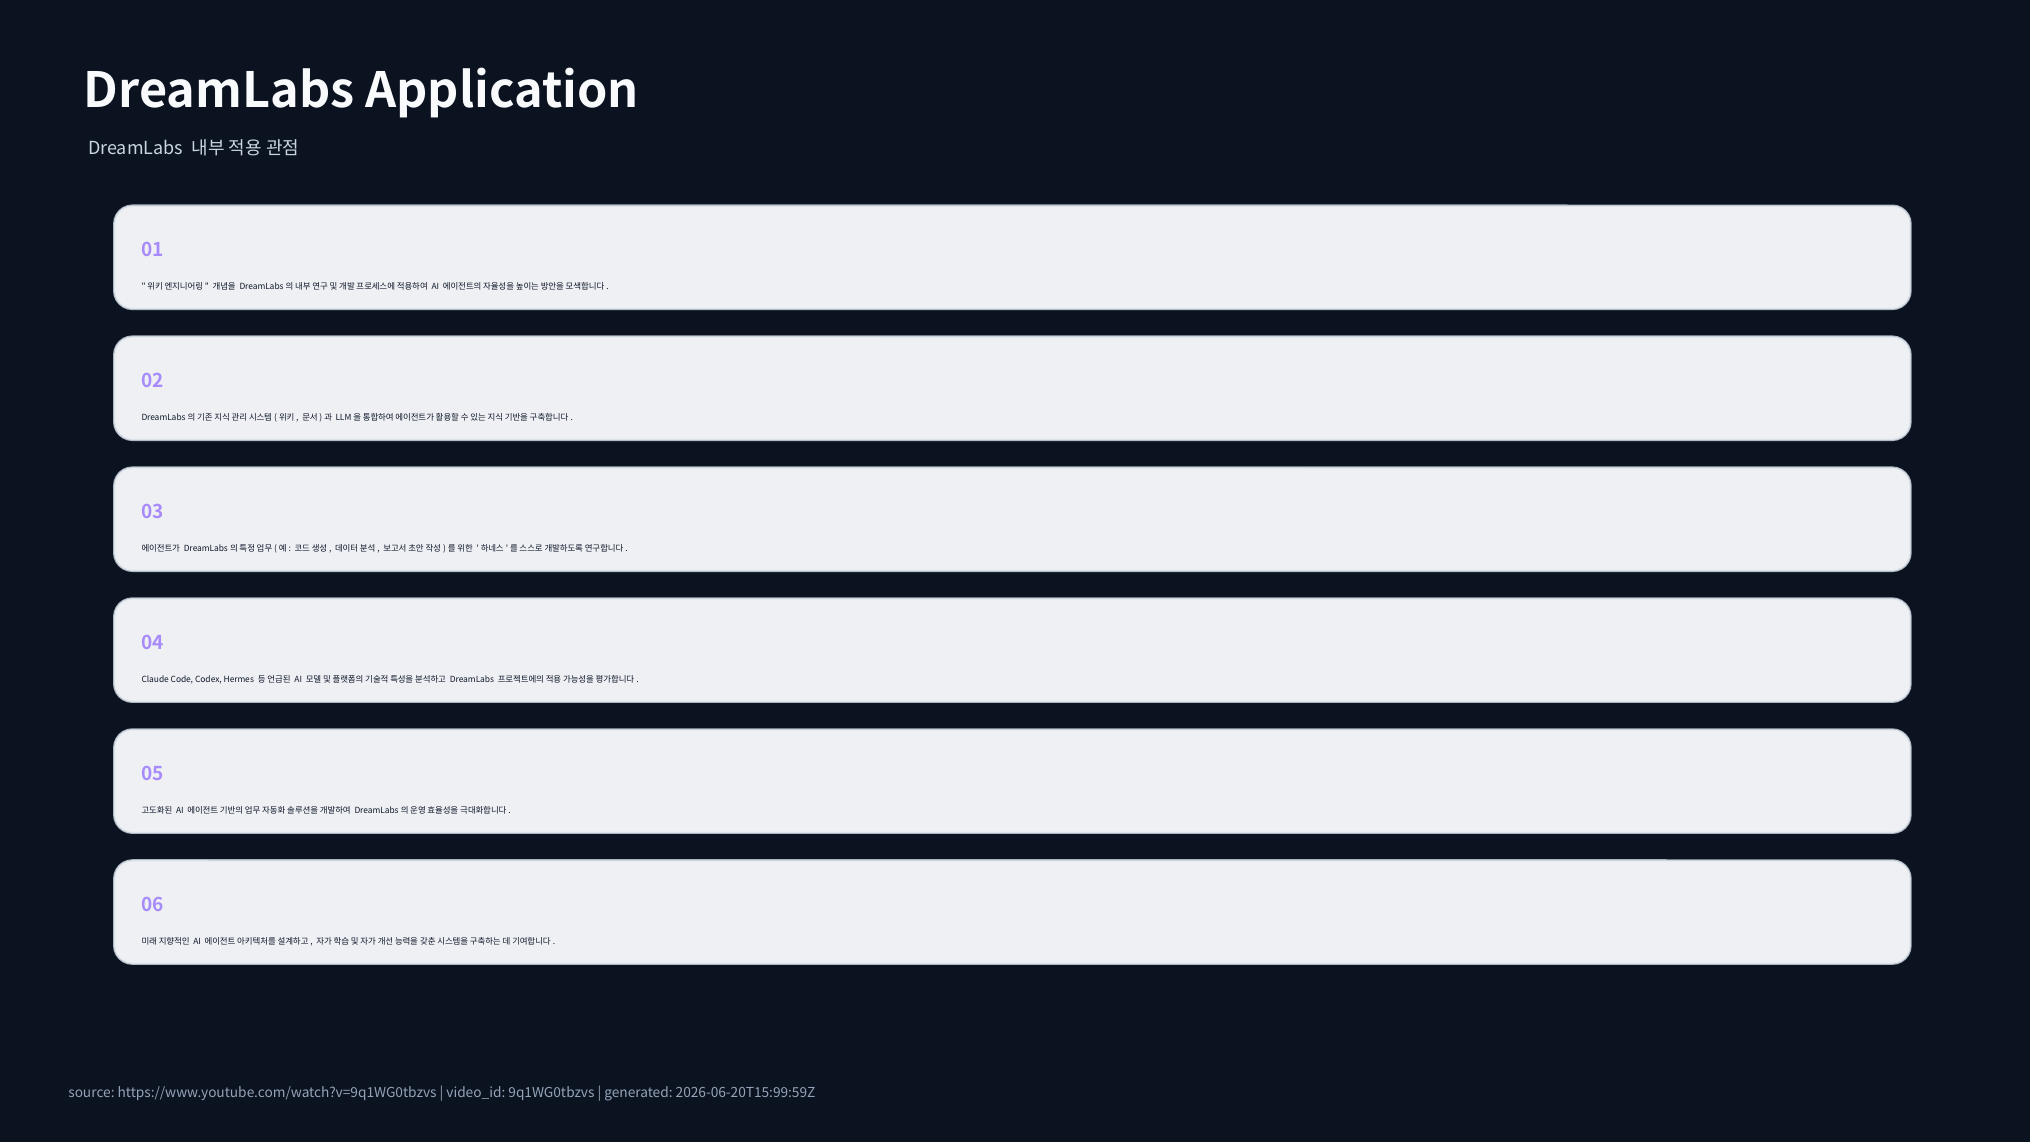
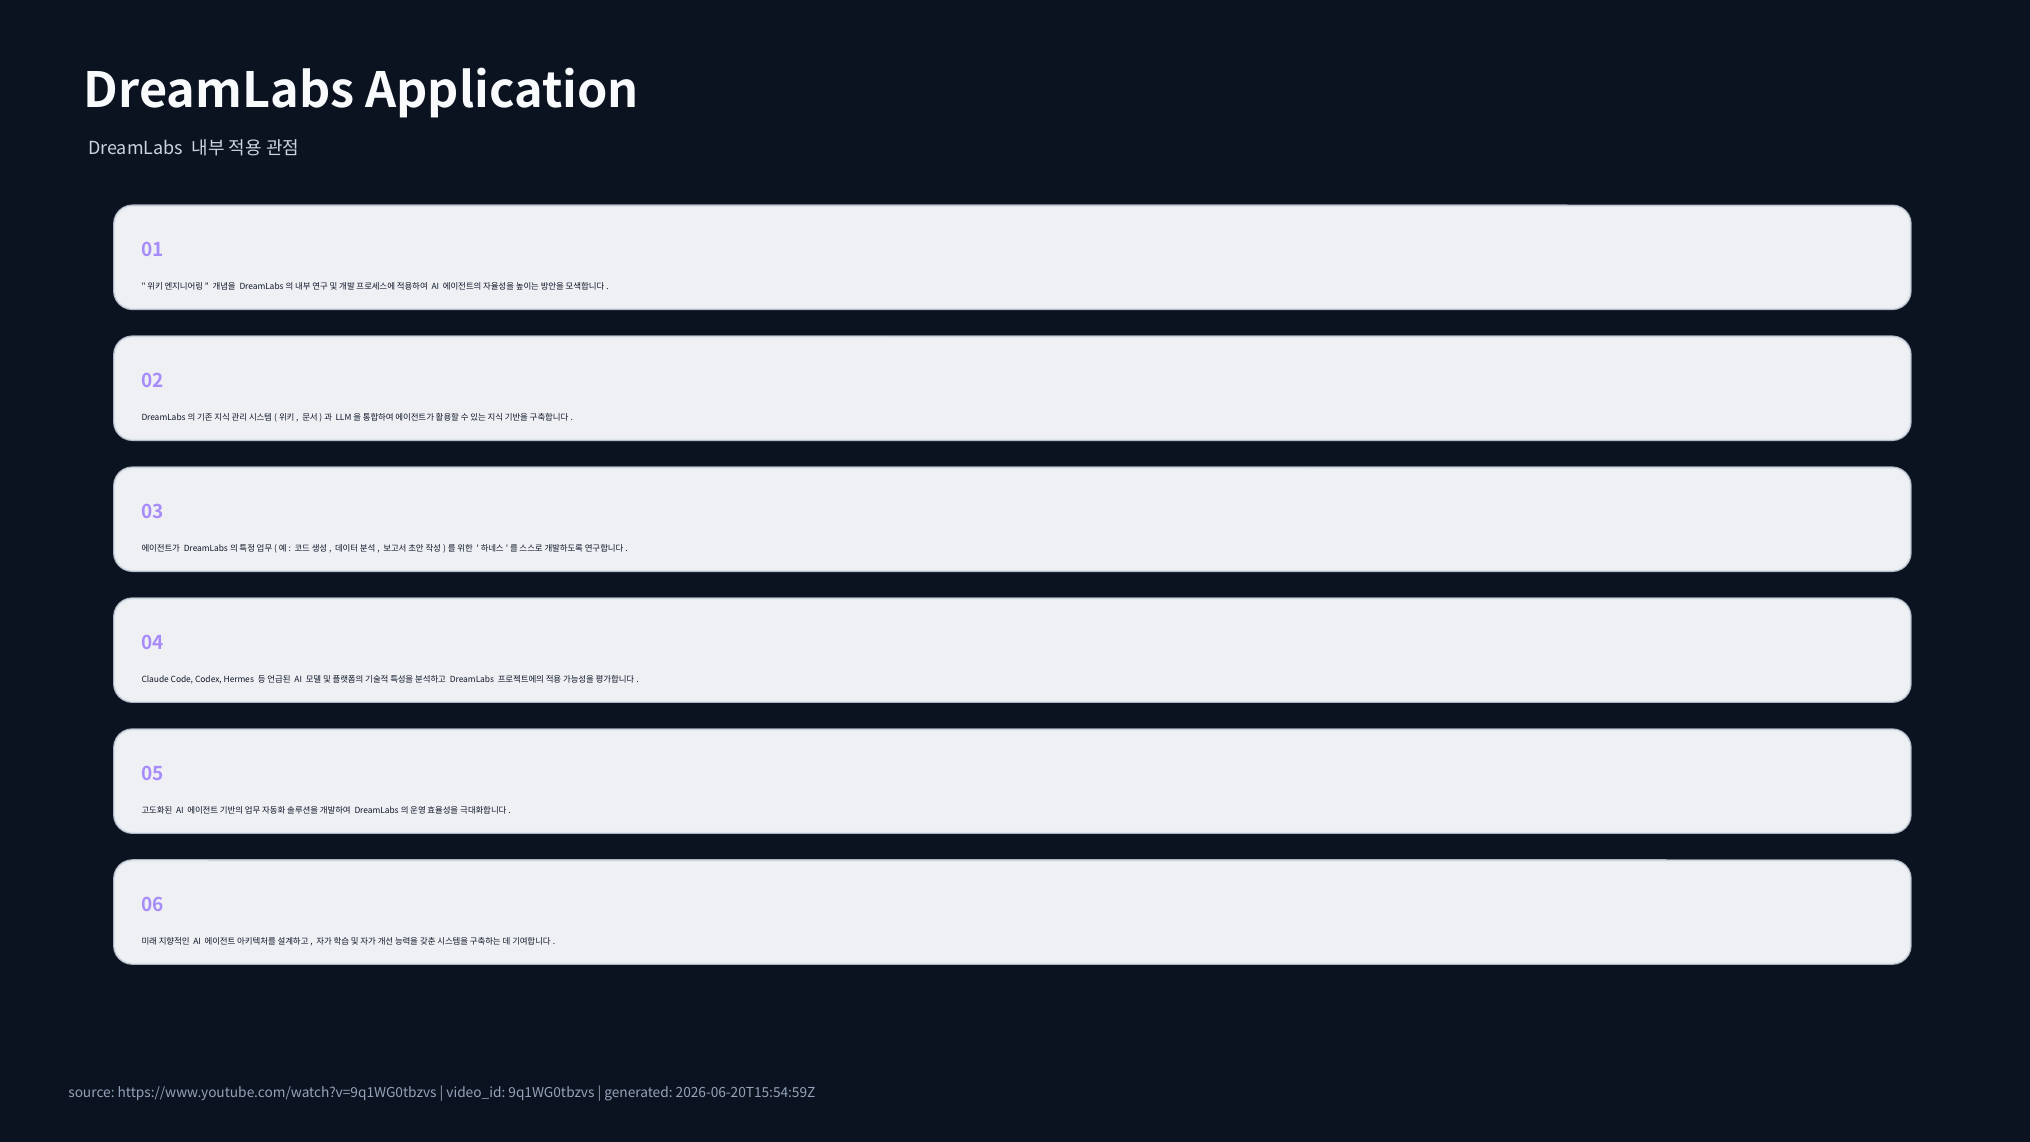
2026-06-20T15:99:59Z: 2026-06-20T15:99:59Z -> 2026-06-20T15:54:59Z (746, 1093)
